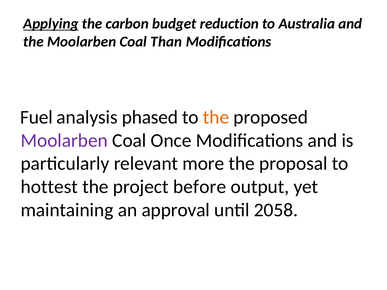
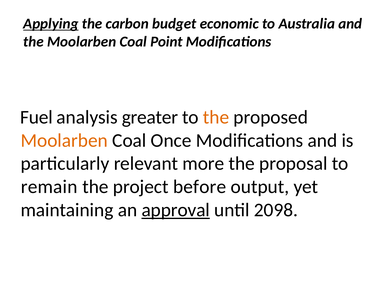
reduction: reduction -> economic (229, 24)
Than: Than -> Point (166, 42)
phased: phased -> greater (150, 117)
Moolarben colour: purple -> orange (64, 141)
hottest: hottest -> remain (49, 187)
approval underline: none -> present (176, 210)
2058: 2058 -> 2098 (276, 210)
